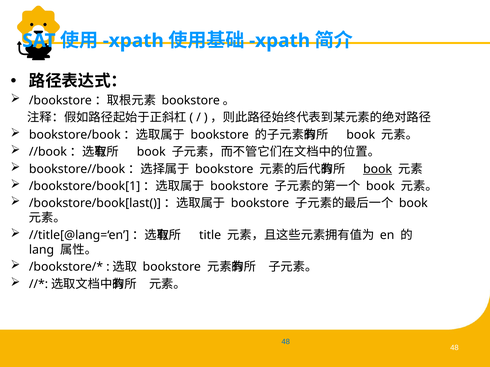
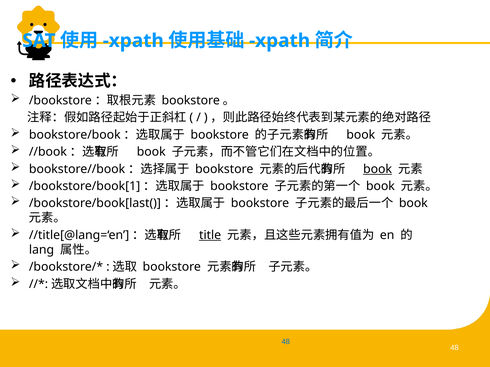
title underline: none -> present (210, 235)
